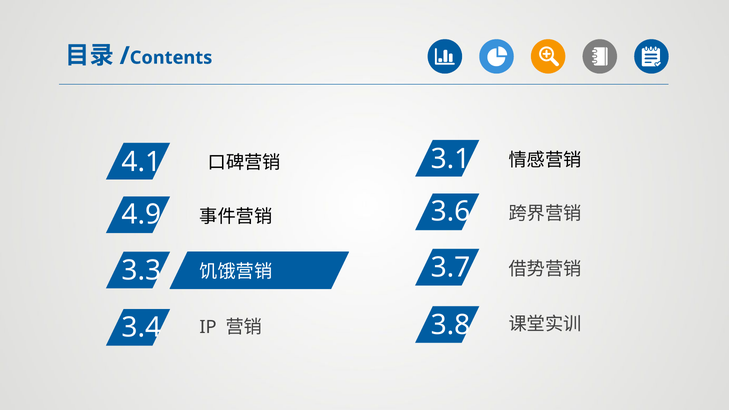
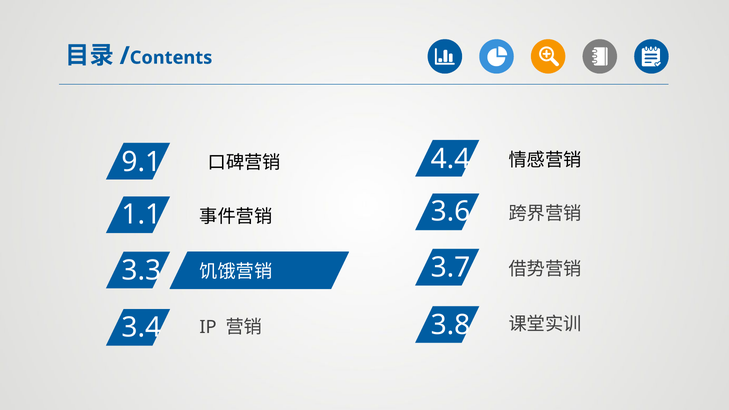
3.1: 3.1 -> 4.4 (450, 159)
4.1: 4.1 -> 9.1 (141, 162)
4.9: 4.9 -> 1.1 (141, 214)
